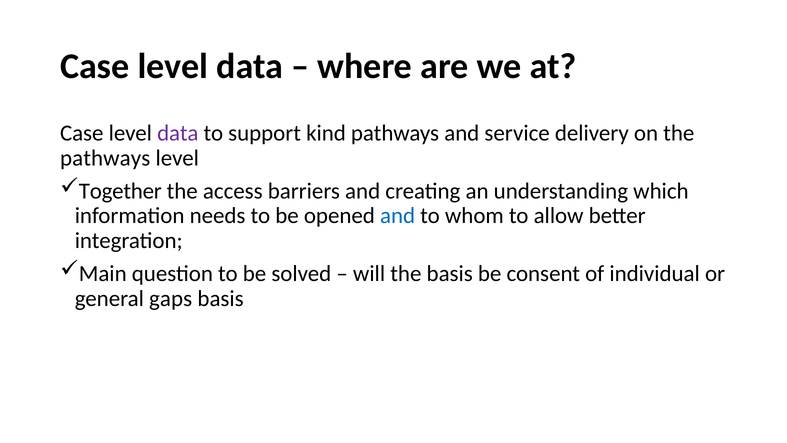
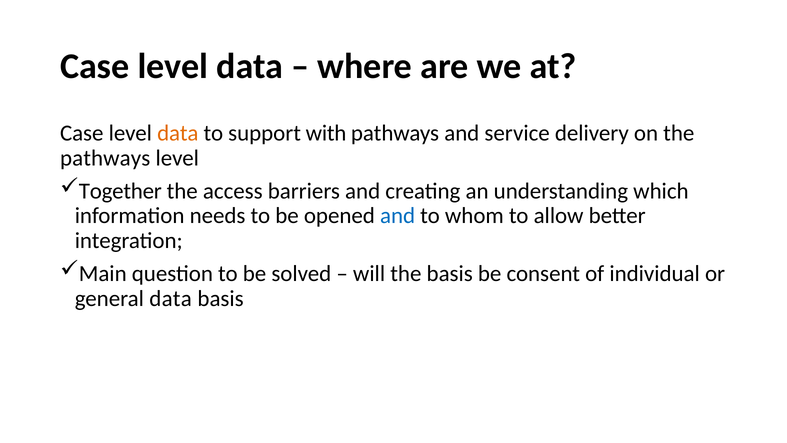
data colour: purple -> orange (178, 133)
kind: kind -> with (326, 133)
general gaps: gaps -> data (171, 298)
